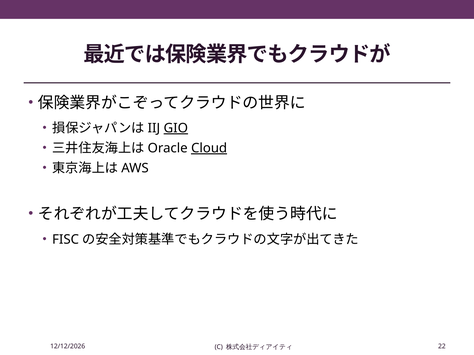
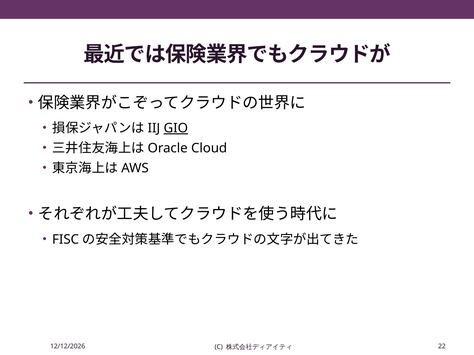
Cloud underline: present -> none (209, 148)
